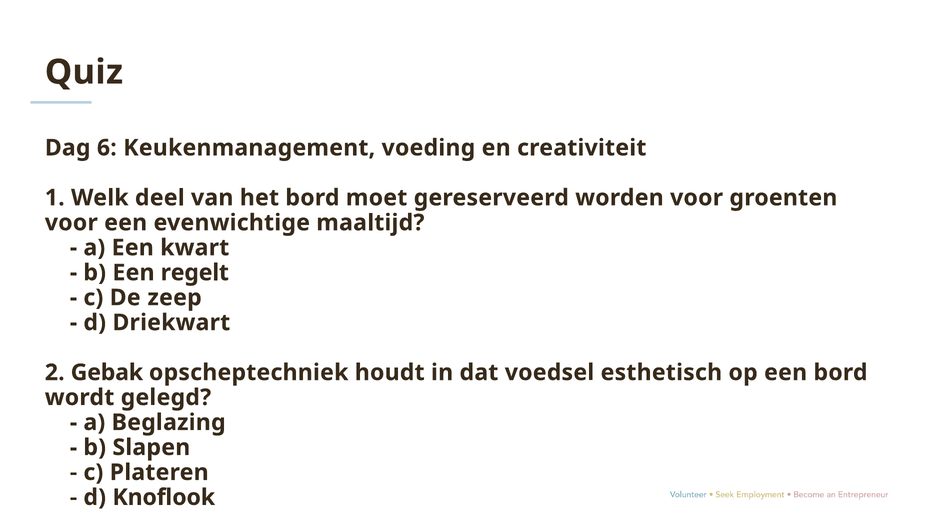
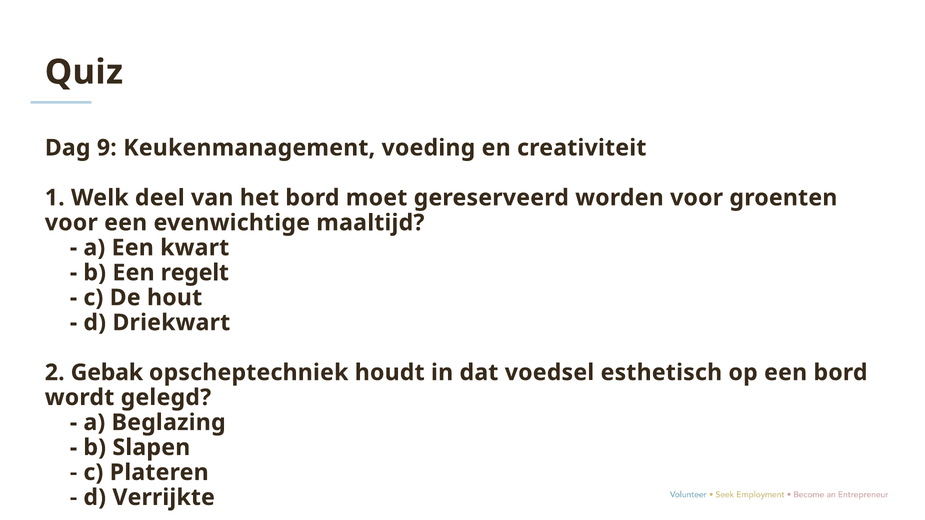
6: 6 -> 9 (107, 148)
zeep: zeep -> hout (175, 298)
Knoflook: Knoflook -> Verrijkte (164, 498)
